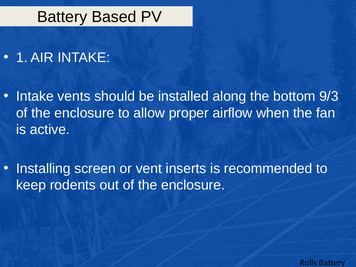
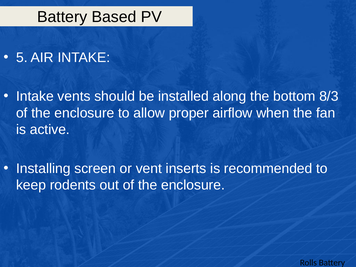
1: 1 -> 5 (22, 58)
9/3: 9/3 -> 8/3 (329, 96)
